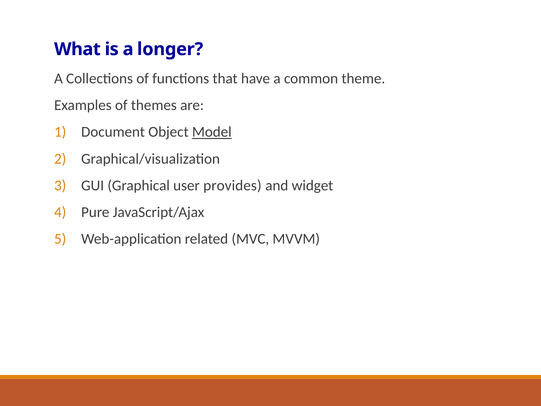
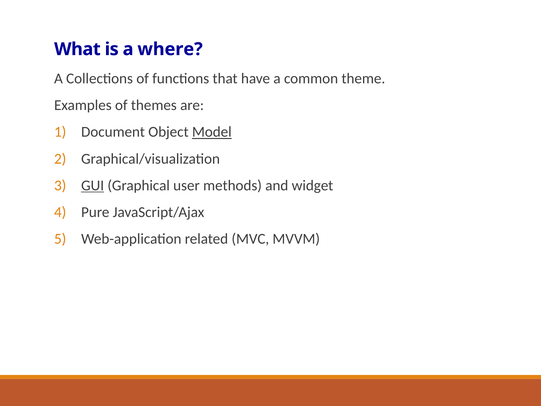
longer: longer -> where (170, 49)
GUI underline: none -> present (93, 185)
provides: provides -> methods (233, 185)
